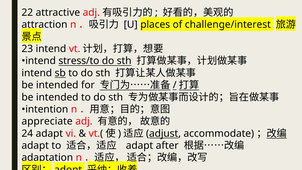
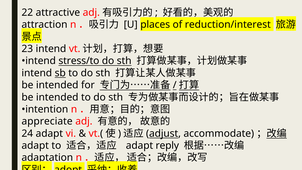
challenge/interest: challenge/interest -> reduction/interest (228, 25)
after: after -> reply (167, 145)
